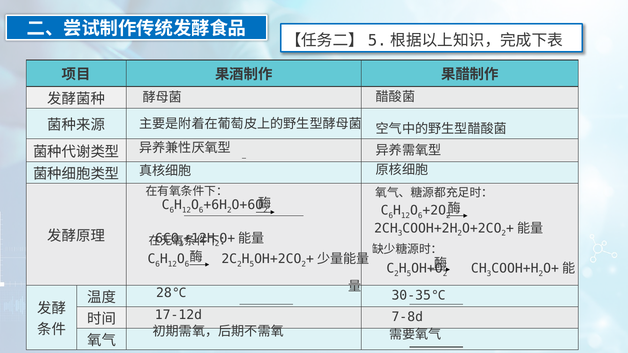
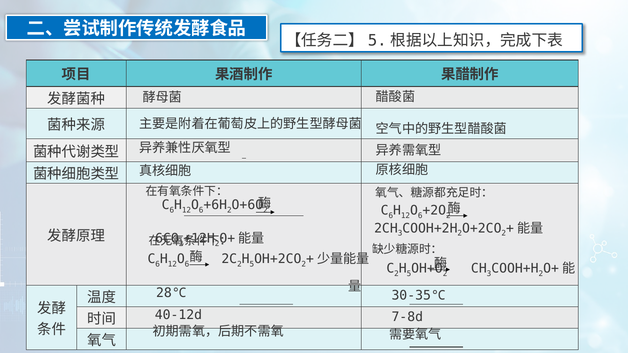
17-12d: 17-12d -> 40-12d (178, 315)
